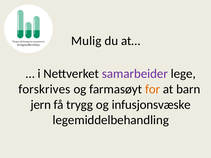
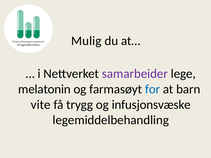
forskrives: forskrives -> melatonin (44, 89)
for colour: orange -> blue (153, 89)
jern: jern -> vite (41, 105)
